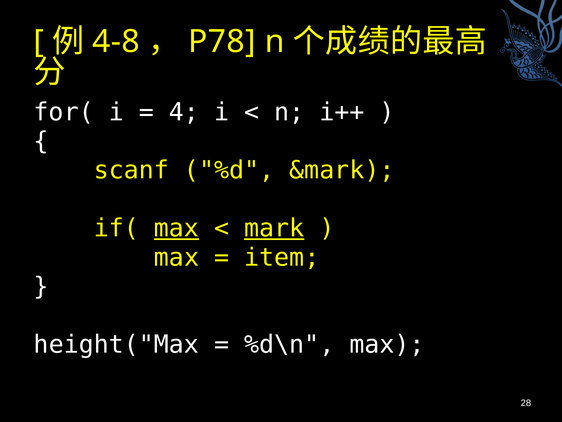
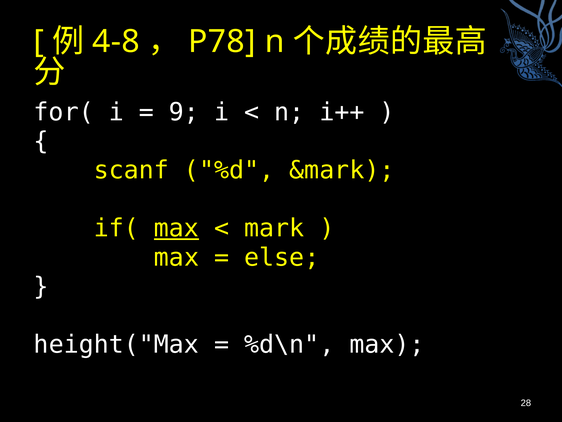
4: 4 -> 9 (184, 112)
mark underline: present -> none (274, 228)
item: item -> else (282, 257)
